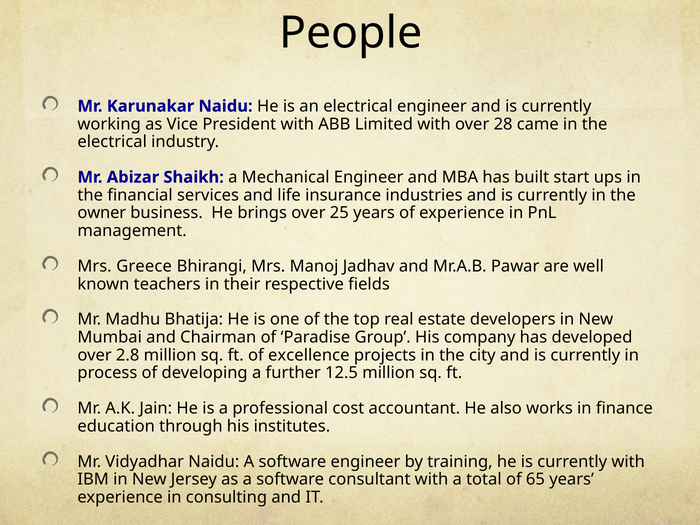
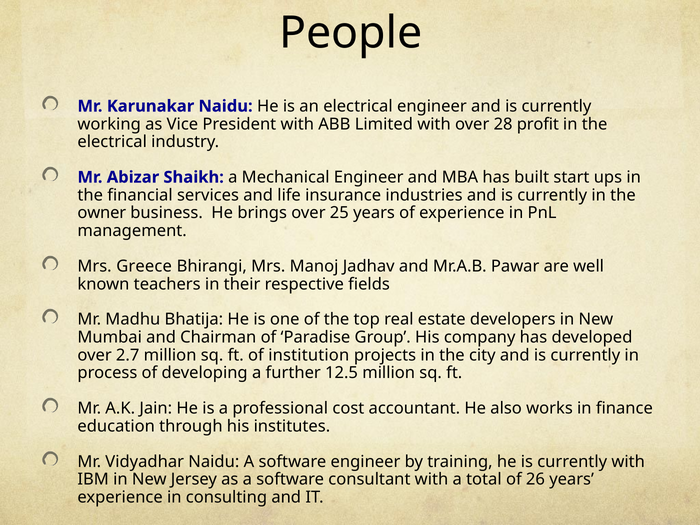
came: came -> profit (538, 124)
2.8: 2.8 -> 2.7 (128, 355)
excellence: excellence -> institution (309, 355)
65: 65 -> 26 (535, 479)
